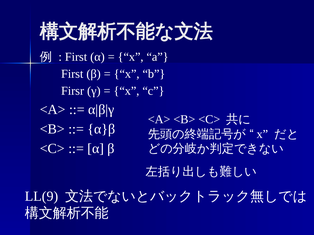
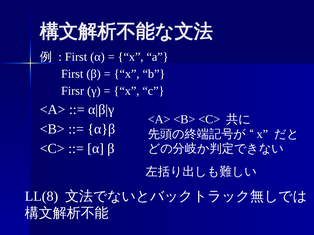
LL(9: LL(9 -> LL(8 (42, 197)
